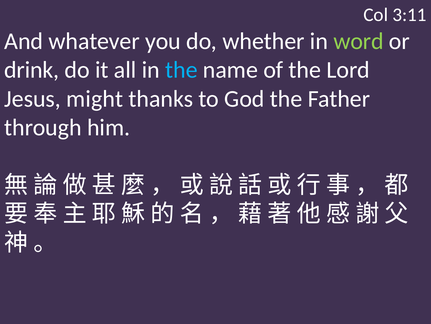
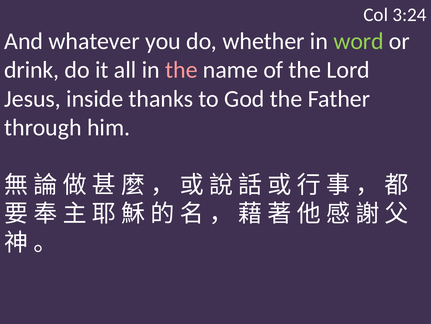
3:11: 3:11 -> 3:24 (410, 15)
the colour: light blue -> pink (181, 70)
might: might -> inside (95, 99)
